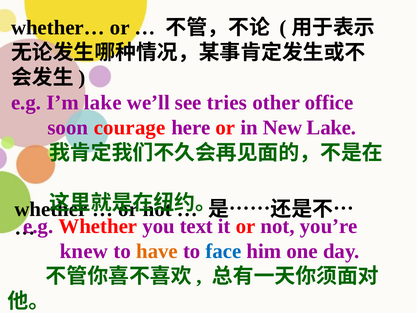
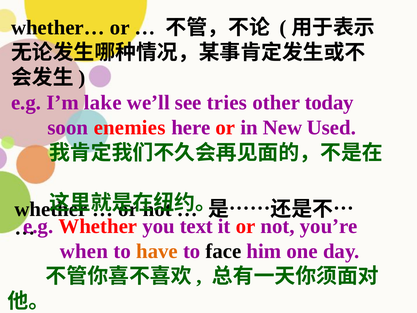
office: office -> today (329, 103)
courage: courage -> enemies (130, 128)
New Lake: Lake -> Used (331, 128)
knew: knew -> when (84, 251)
face colour: blue -> black (223, 251)
